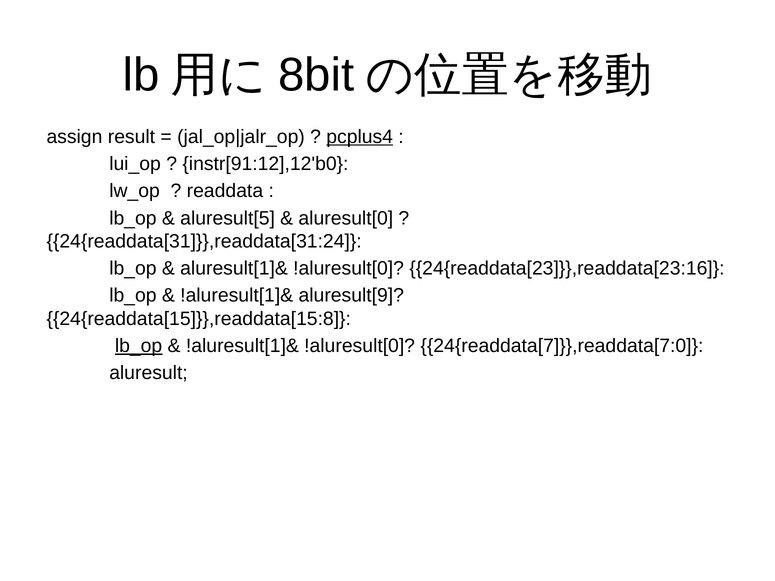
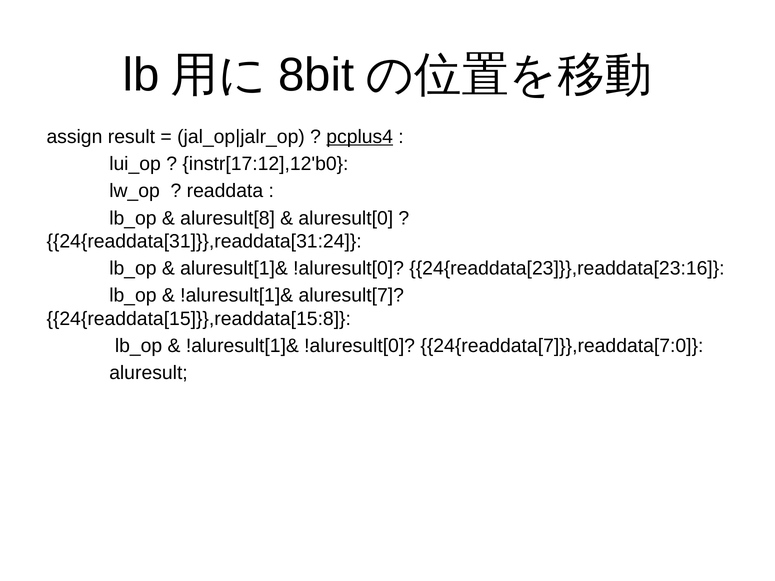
instr[91:12],12'b0: instr[91:12],12'b0 -> instr[17:12],12'b0 (265, 164)
aluresult[5: aluresult[5 -> aluresult[8 (228, 218)
aluresult[9: aluresult[9 -> aluresult[7 (351, 296)
lb_op underline: present -> none (139, 346)
